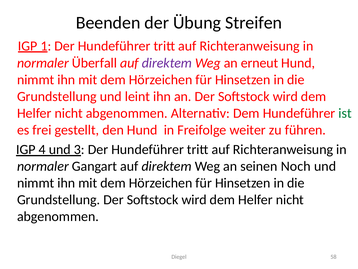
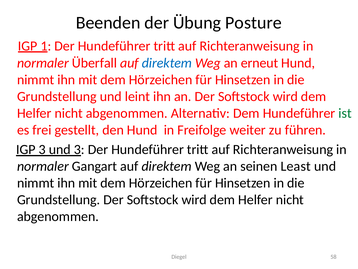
Streifen: Streifen -> Posture (254, 23)
direktem colour: purple -> blue (167, 63)
IGP 4: 4 -> 3 (42, 149)
Noch: Noch -> Least (296, 166)
